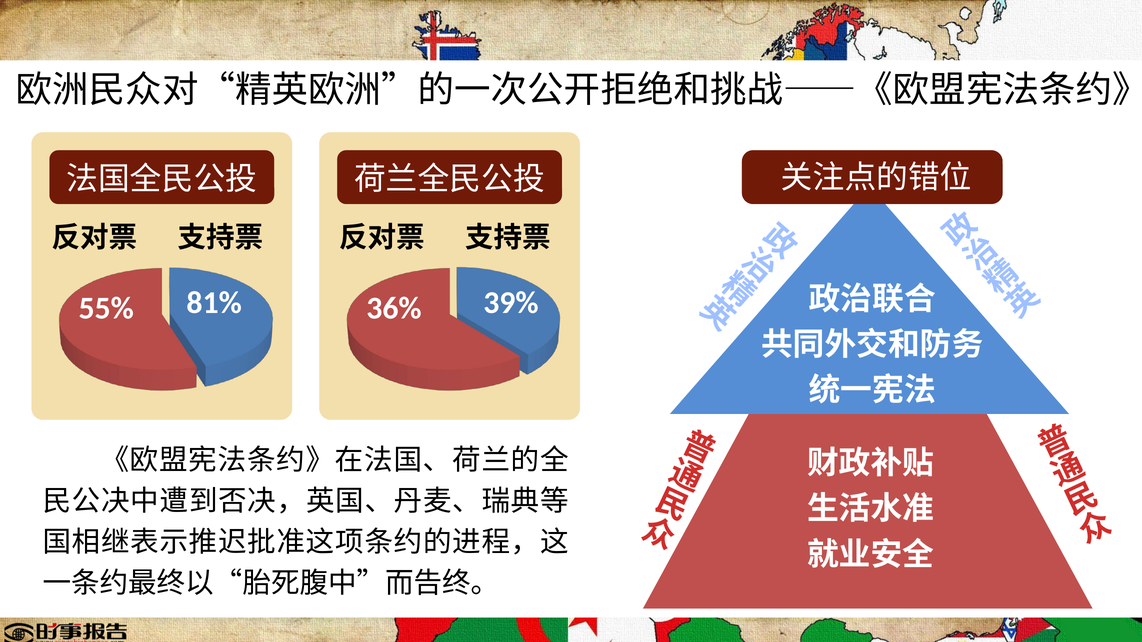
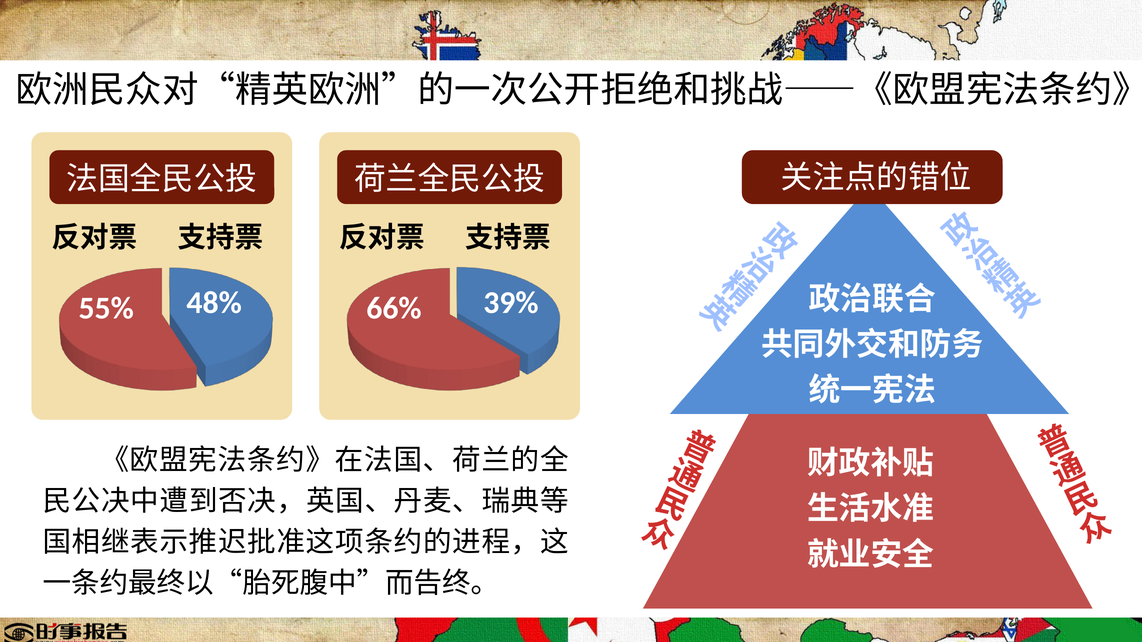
81%: 81% -> 48% (214, 303)
36%: 36% -> 66% (394, 308)
